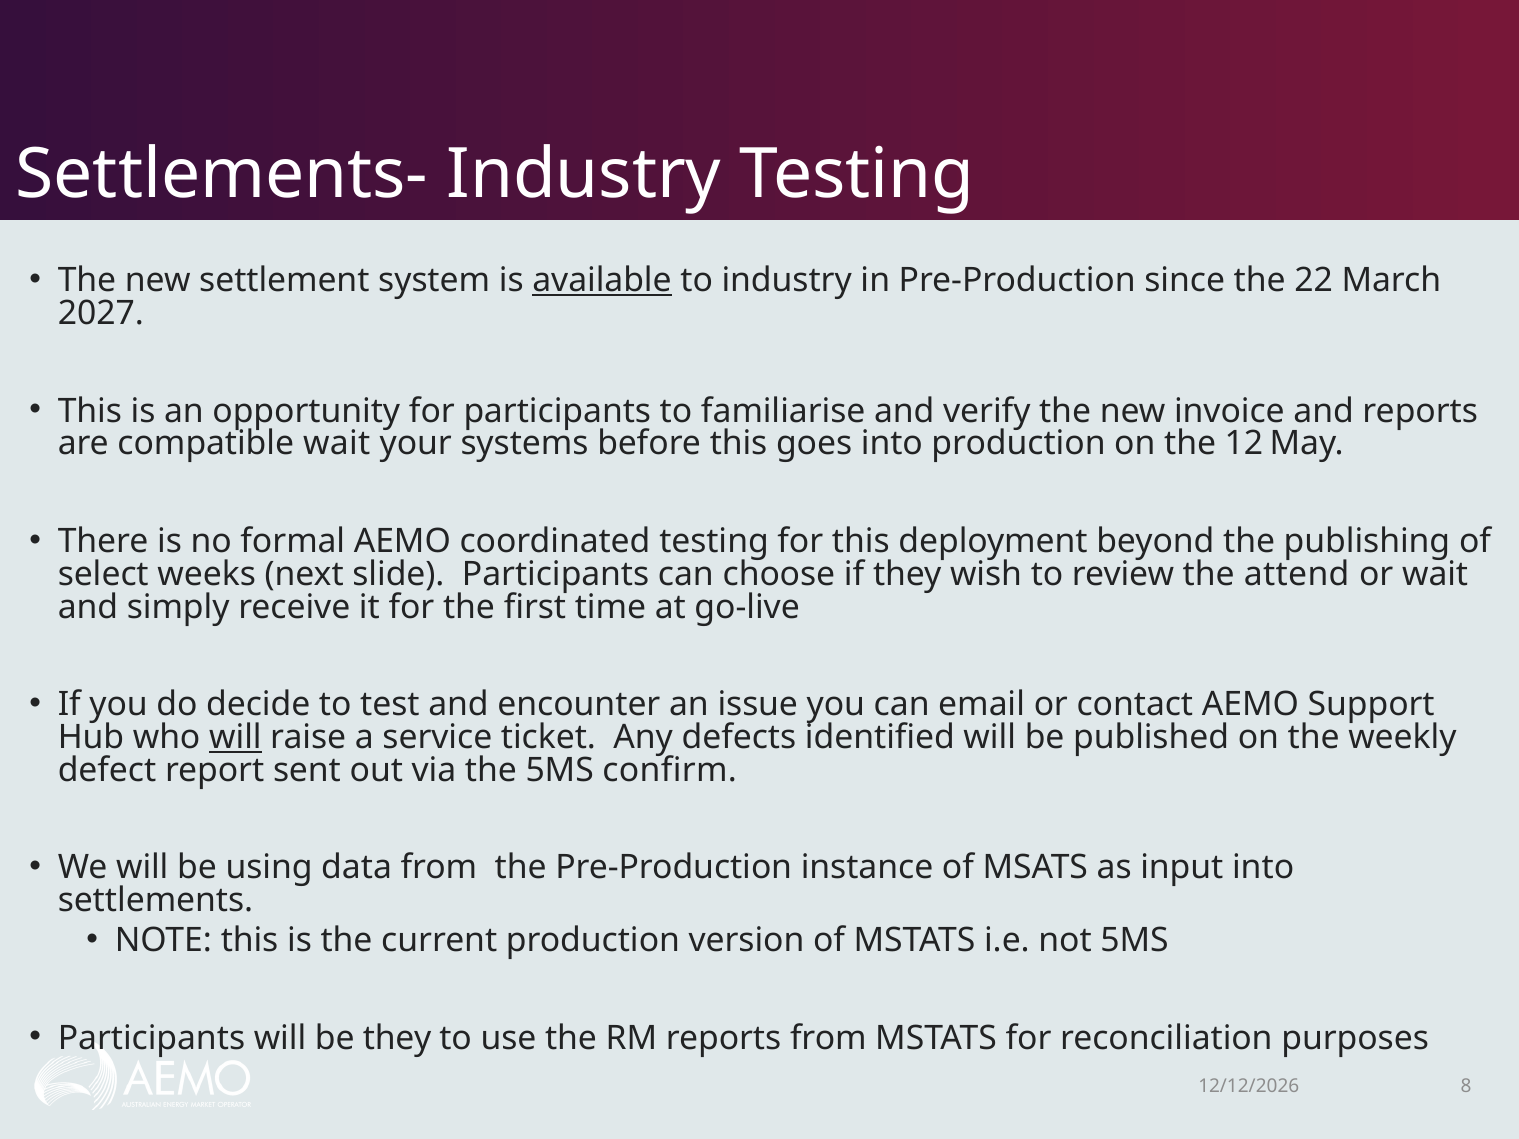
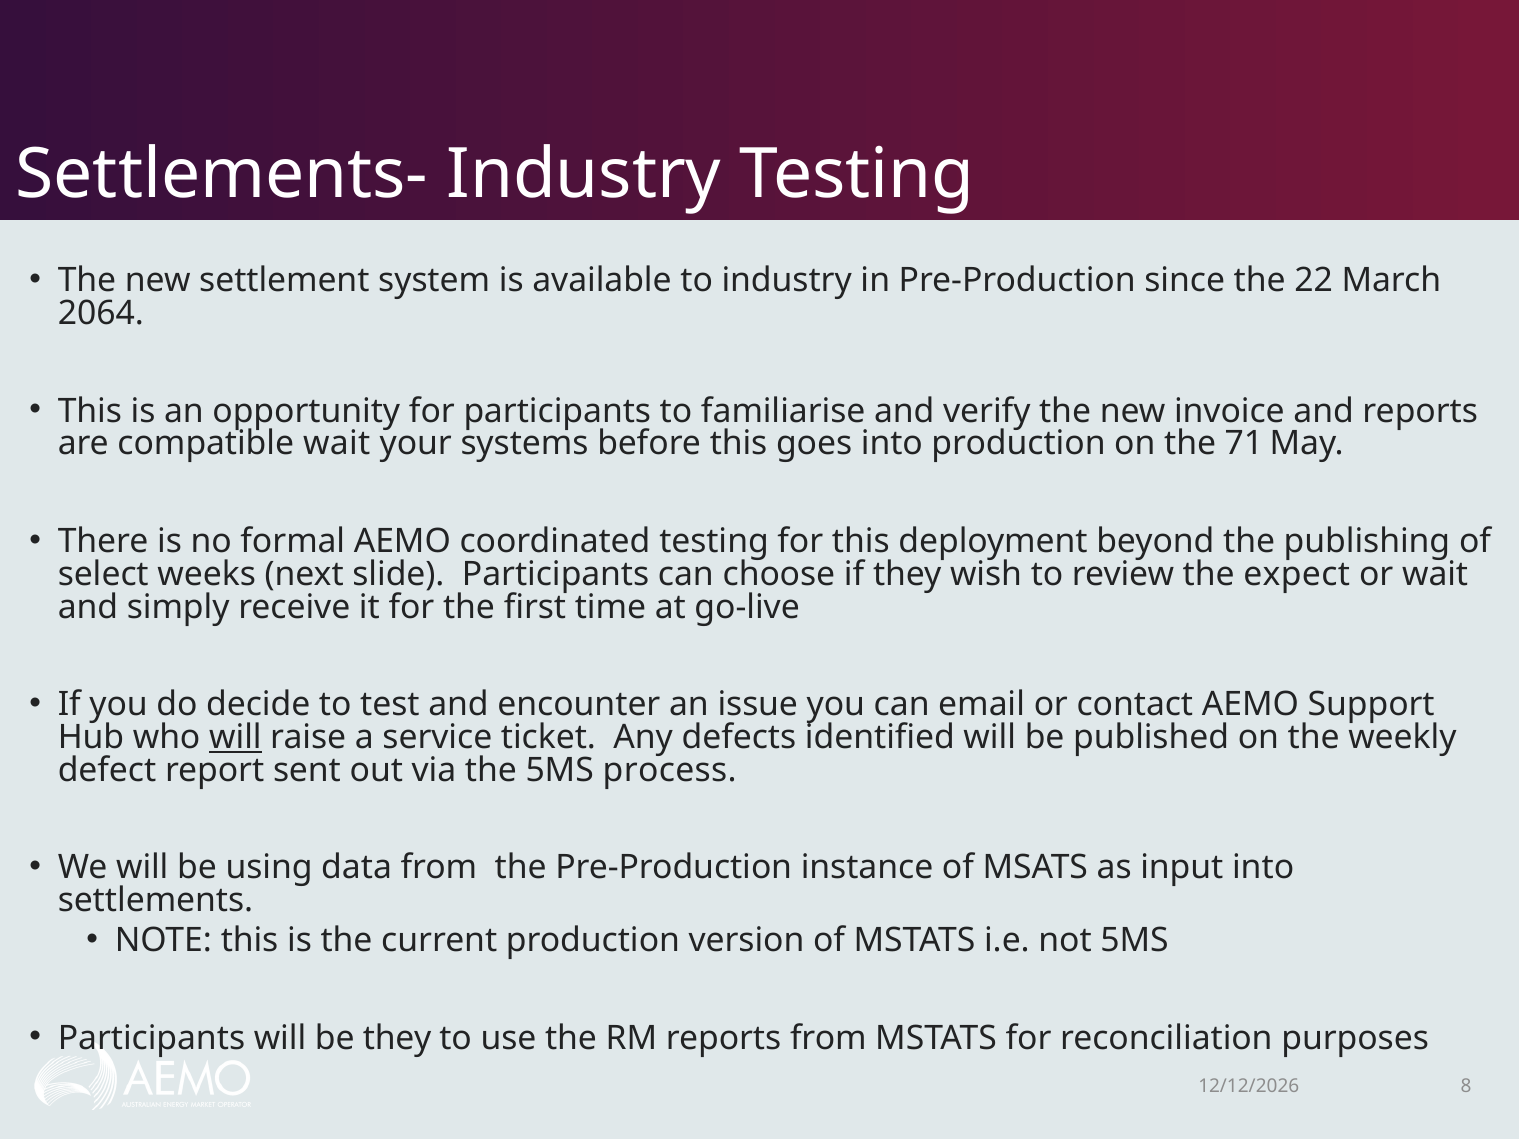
available underline: present -> none (602, 281)
2027: 2027 -> 2064 (101, 313)
12: 12 -> 71 (1244, 444)
attend: attend -> expect (1297, 574)
confirm: confirm -> process (670, 770)
